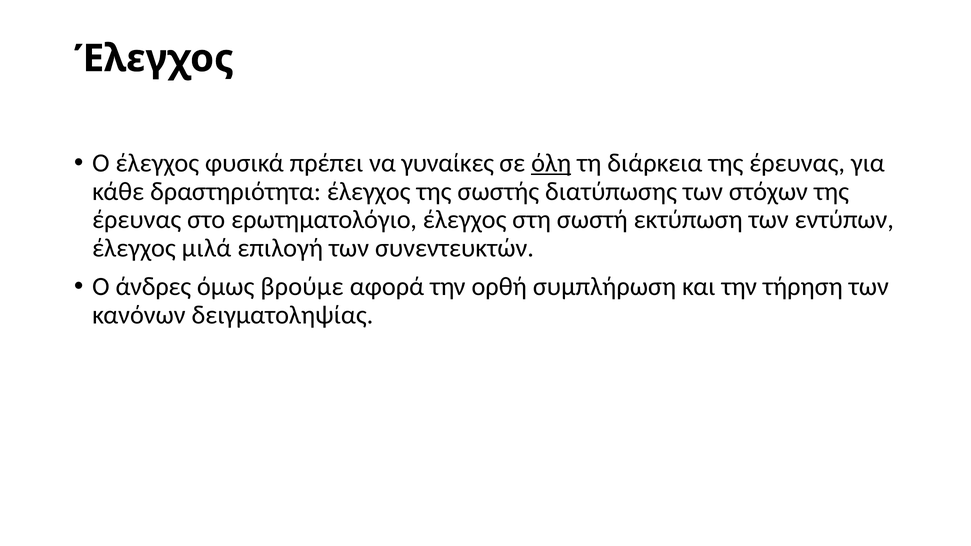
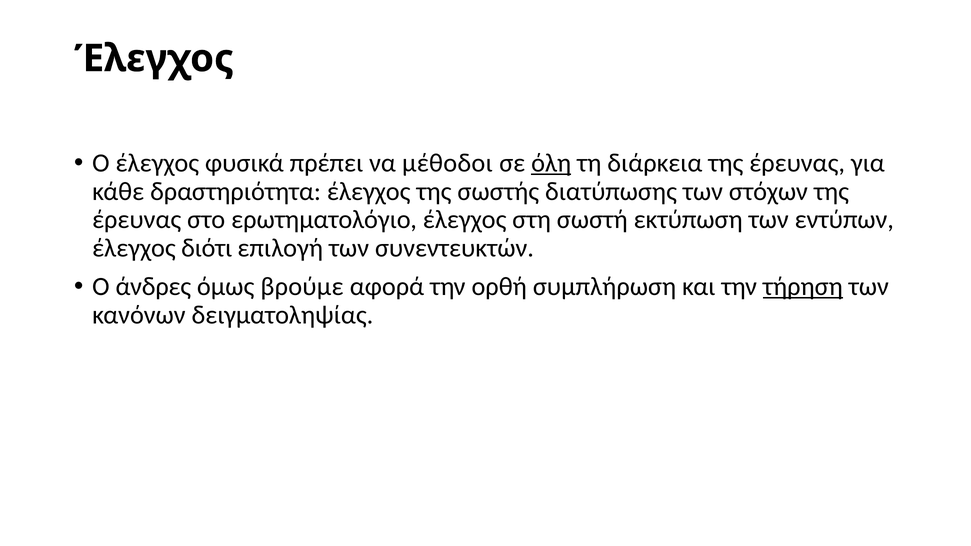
γυναίκες: γυναίκες -> μέθοδοι (447, 163)
μιλά: μιλά -> διότι (207, 248)
τήρηση underline: none -> present (803, 287)
